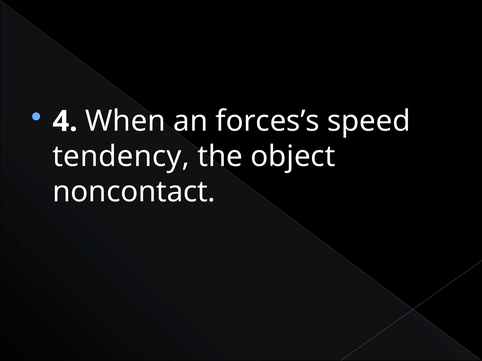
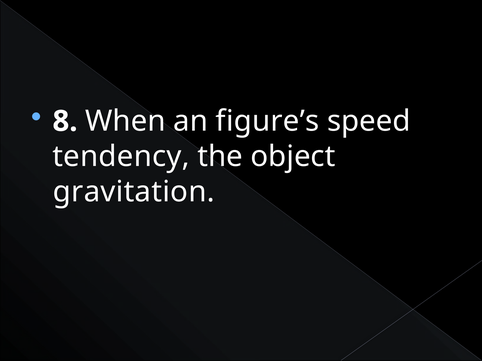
4: 4 -> 8 (65, 121)
forces’s: forces’s -> figure’s (267, 121)
noncontact: noncontact -> gravitation (134, 192)
